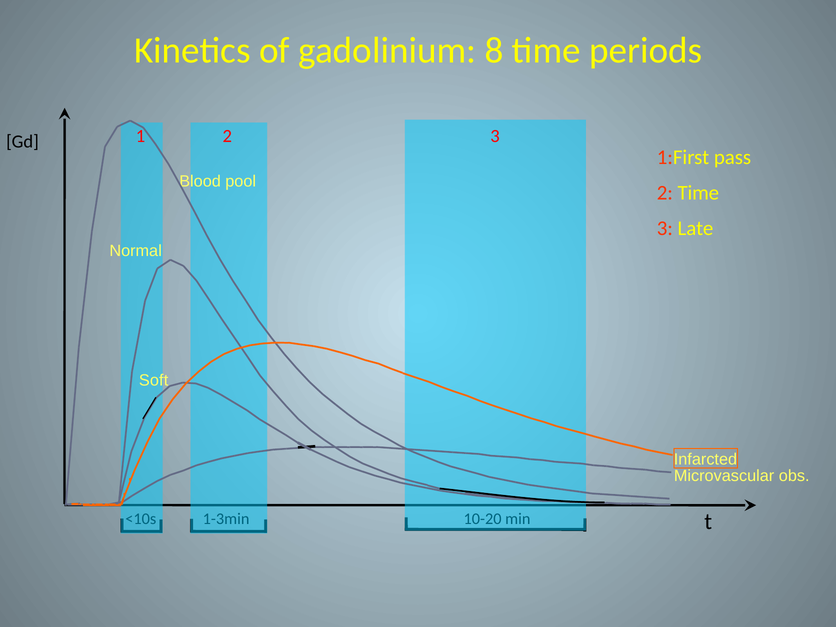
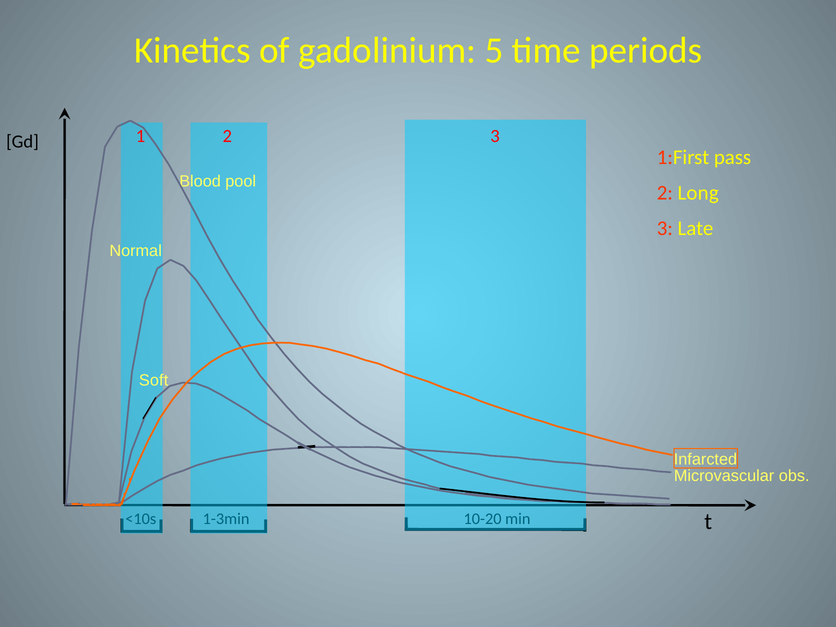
8: 8 -> 5 (494, 50)
2 Time: Time -> Long (698, 193)
